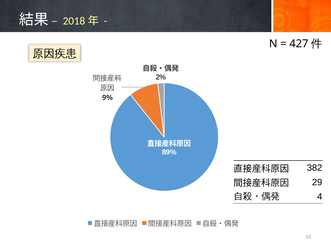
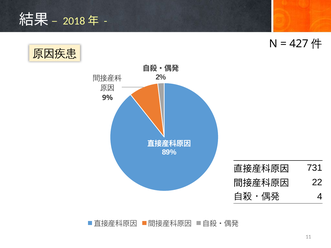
382: 382 -> 731 (315, 168)
29: 29 -> 22 (317, 182)
